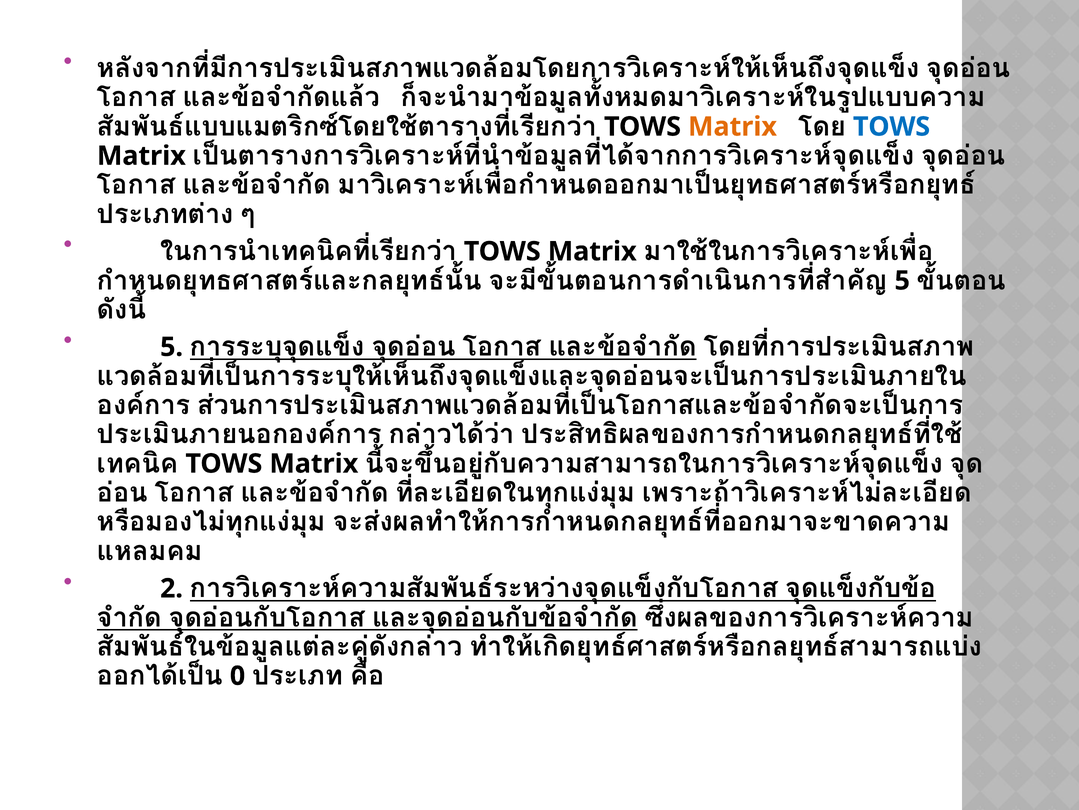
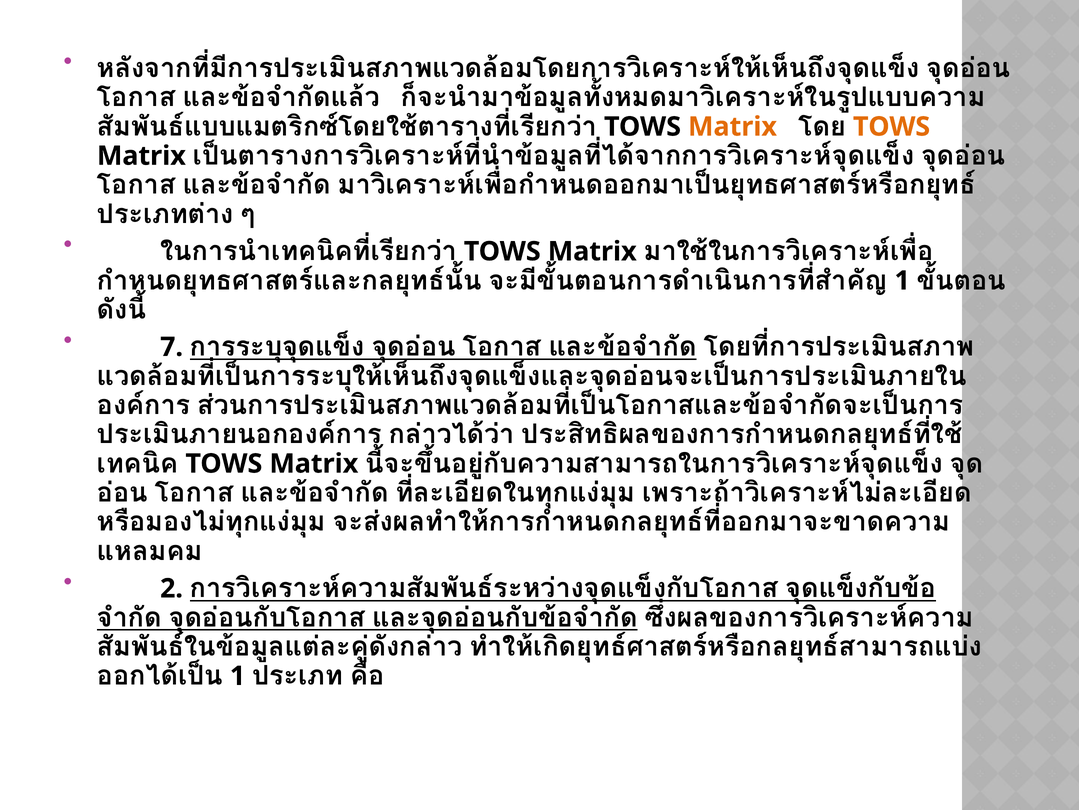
TOWS colour: blue -> orange (892, 127)
5: 5 -> 1 (902, 280)
5: 5 -> 7 (172, 347)
0: 0 -> 1 (238, 675)
